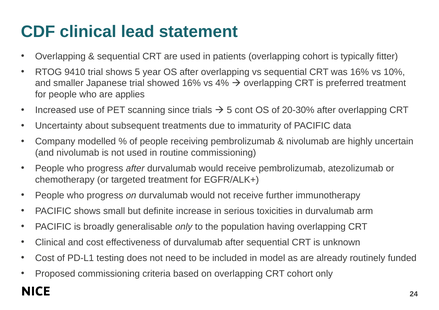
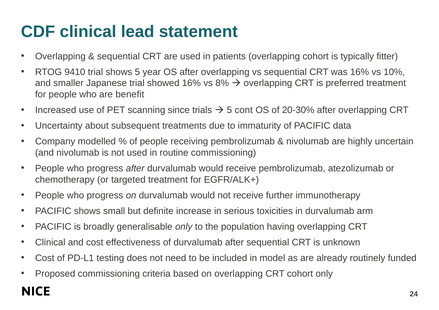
4%: 4% -> 8% (222, 83)
applies: applies -> benefit (130, 95)
